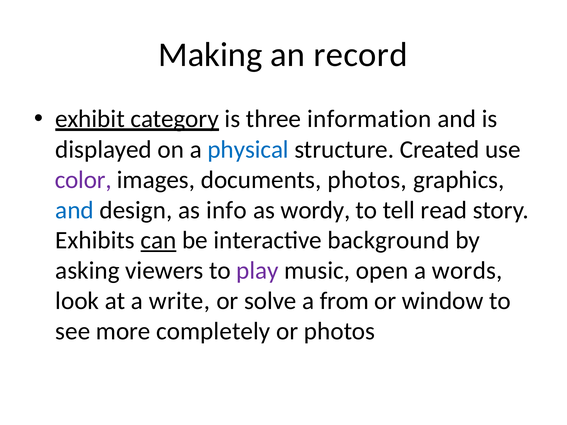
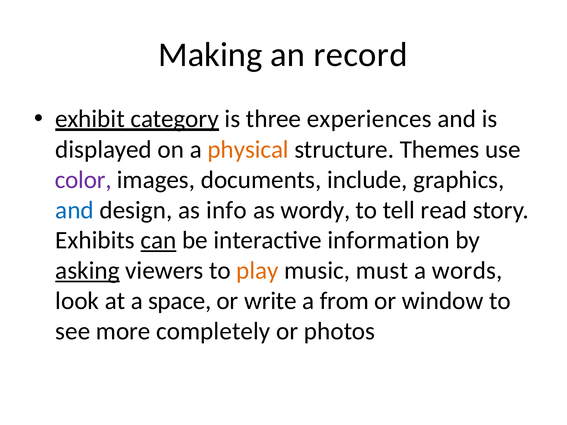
information: information -> experiences (369, 119)
physical colour: blue -> orange (248, 150)
Created: Created -> Themes (440, 150)
documents photos: photos -> include (367, 180)
background: background -> information (389, 240)
asking underline: none -> present (87, 271)
play colour: purple -> orange (257, 271)
open: open -> must (382, 271)
write: write -> space (180, 301)
solve: solve -> write (270, 301)
